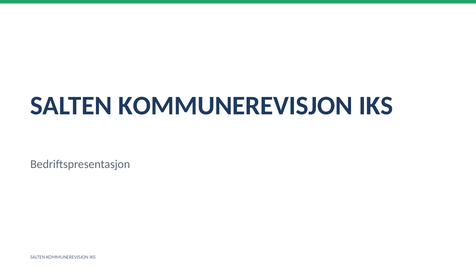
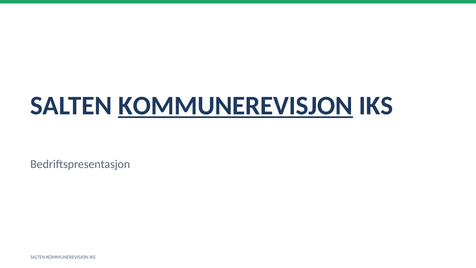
KOMMUNEREVISJON underline: none -> present (236, 106)
